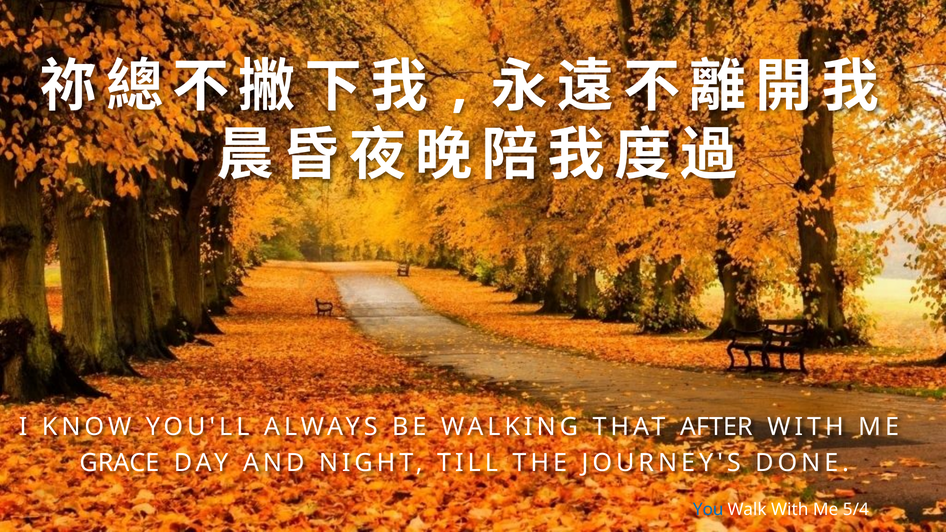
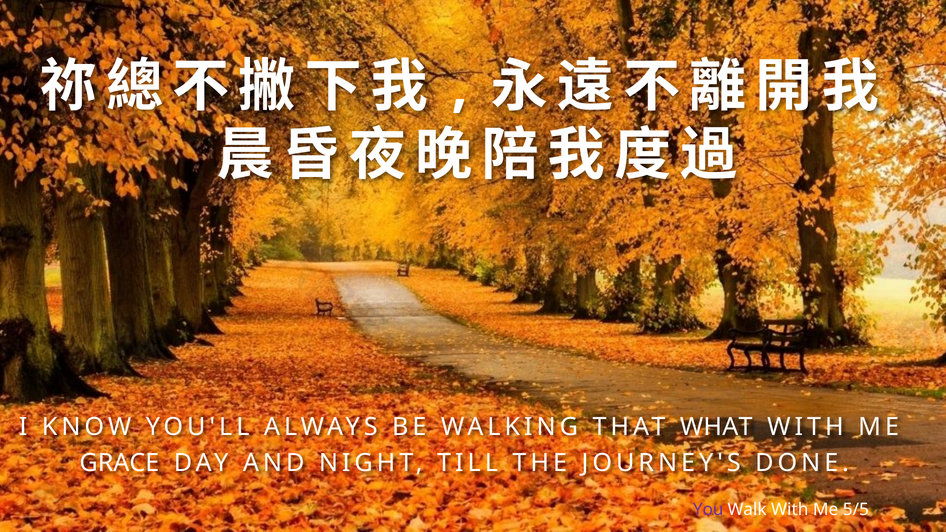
AFTER: AFTER -> WHAT (716, 427)
You colour: blue -> purple (708, 510)
5/4: 5/4 -> 5/5 (856, 510)
